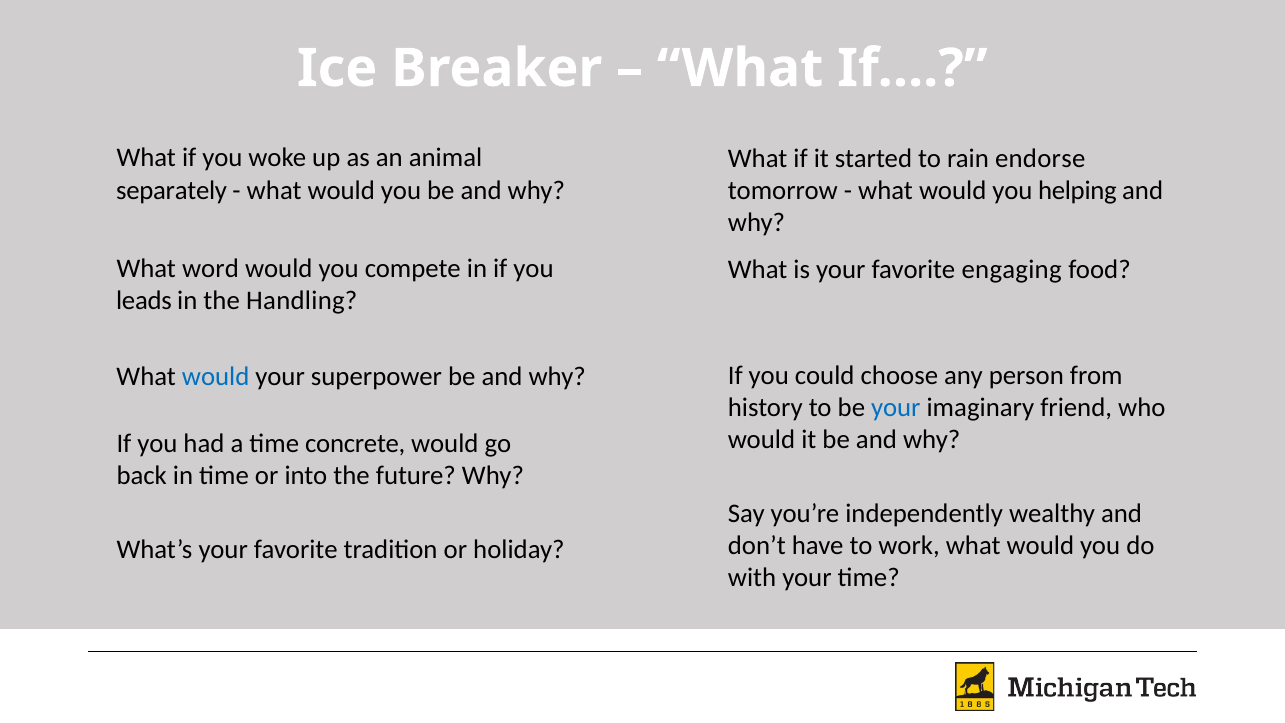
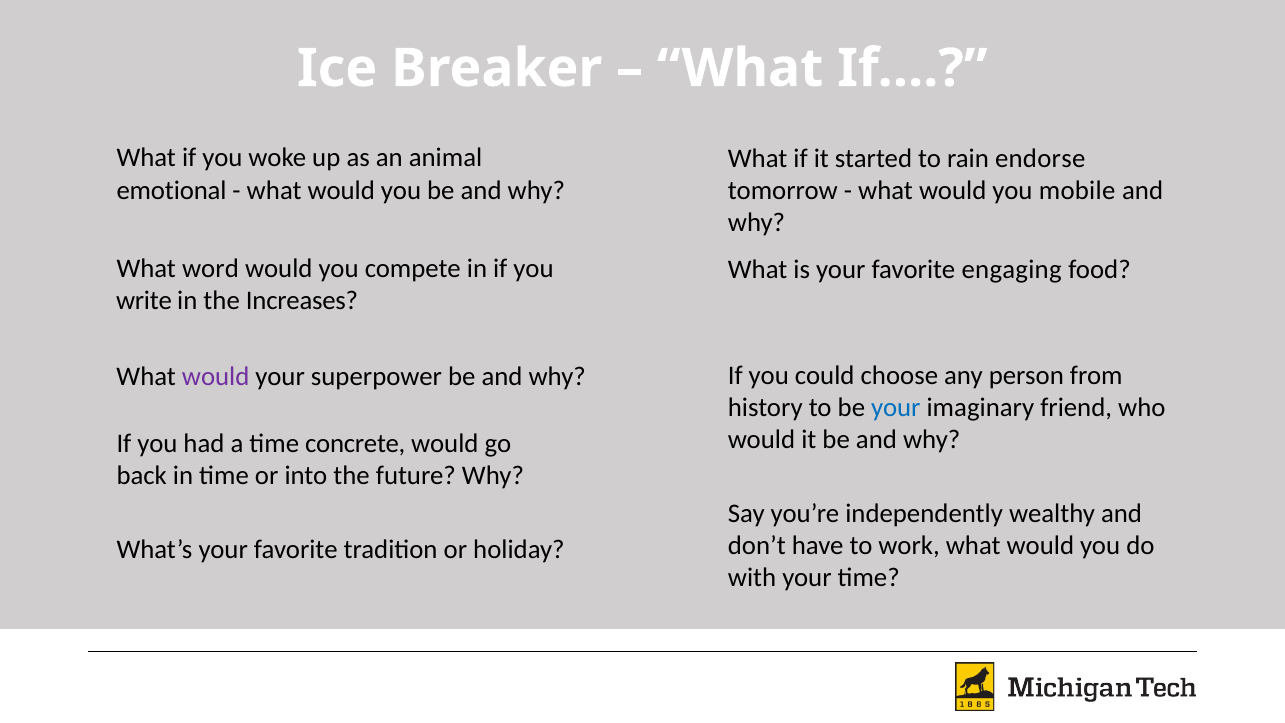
separately: separately -> emotional (172, 190)
helping: helping -> mobile (1077, 190)
leads: leads -> write (144, 301)
Handling: Handling -> Increases (302, 301)
would colour: blue -> purple (216, 376)
